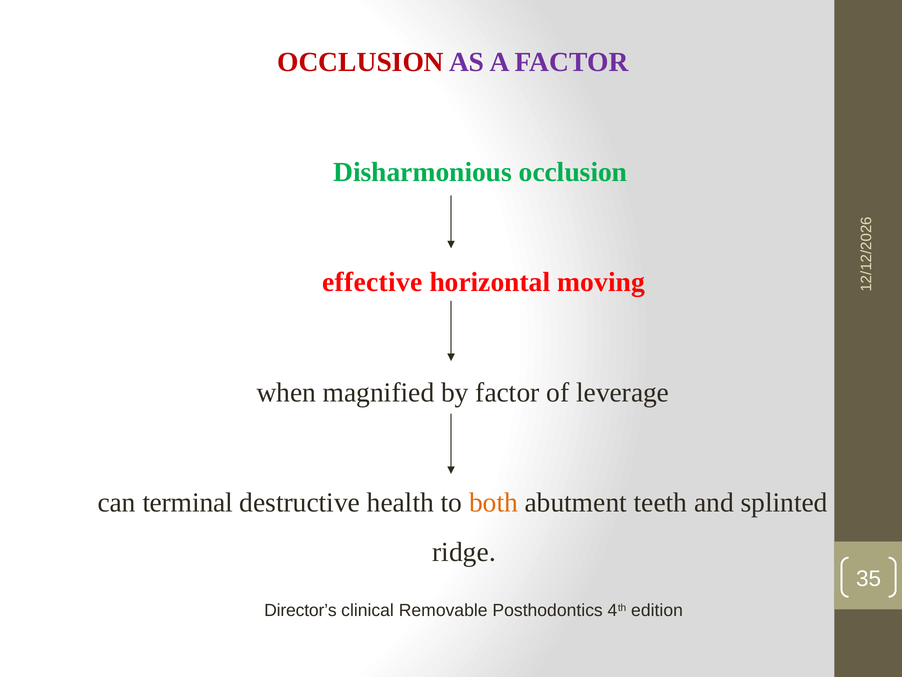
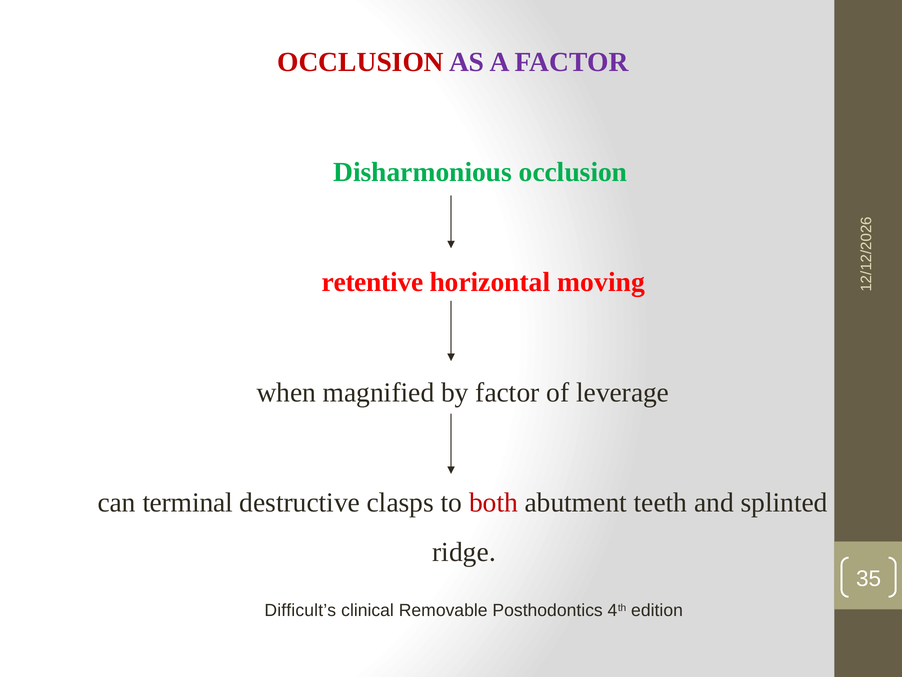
effective: effective -> retentive (373, 282)
health: health -> clasps (400, 502)
both colour: orange -> red (493, 502)
Director’s: Director’s -> Difficult’s (300, 610)
